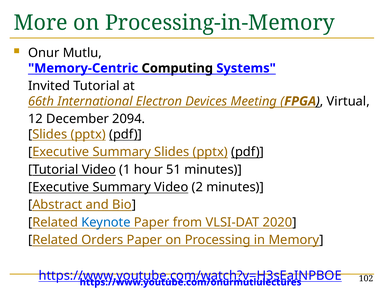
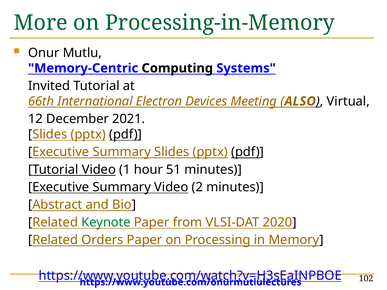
FPGA: FPGA -> ALSO (300, 101)
2094: 2094 -> 2021 (129, 119)
Keynote colour: blue -> green (106, 223)
